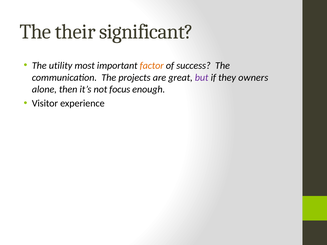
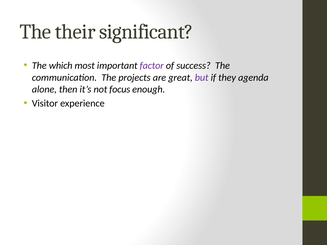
utility: utility -> which (61, 66)
factor colour: orange -> purple (152, 66)
owners: owners -> agenda (253, 78)
